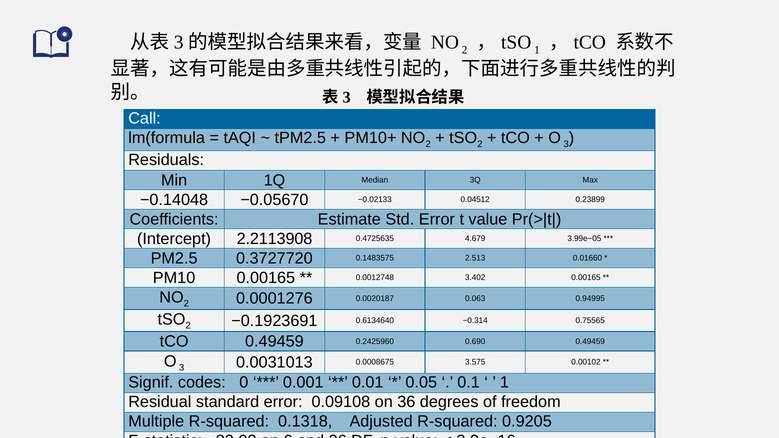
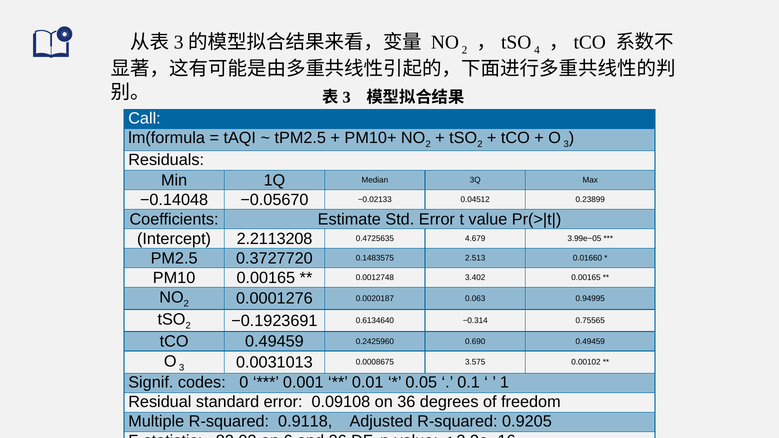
，tSO 1: 1 -> 4 (537, 50)
2.2113908: 2.2113908 -> 2.2113208 (274, 239)
0.1318: 0.1318 -> 0.9118 (305, 422)
